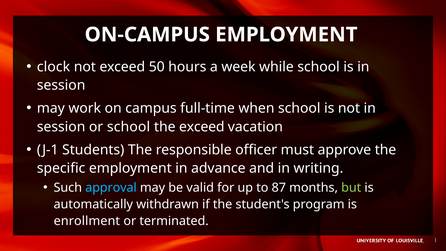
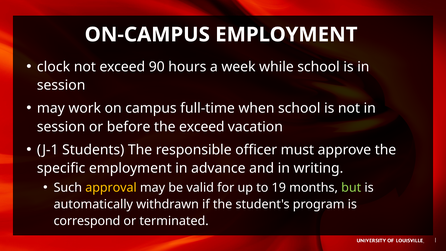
50: 50 -> 90 (157, 67)
or school: school -> before (129, 127)
approval colour: light blue -> yellow (111, 188)
87: 87 -> 19 (279, 188)
enrollment: enrollment -> correspond (87, 221)
